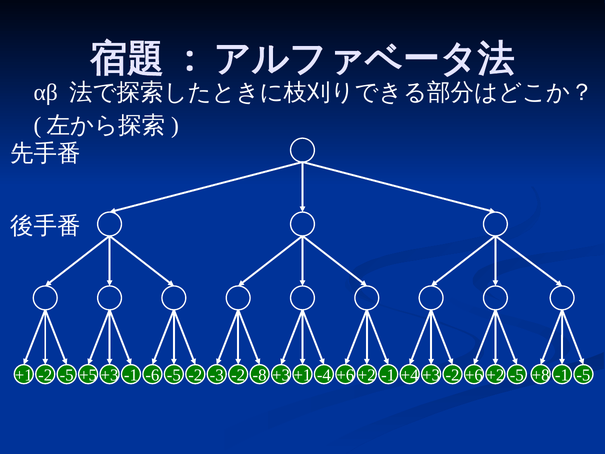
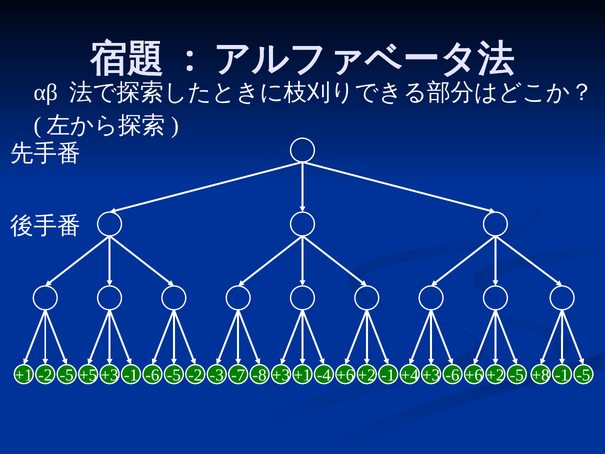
-3 -2: -2 -> -7 (238, 375)
-2: -2 -> -6 (453, 375)
